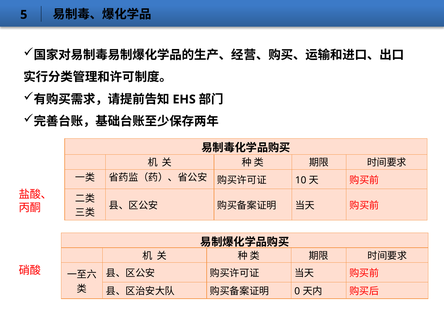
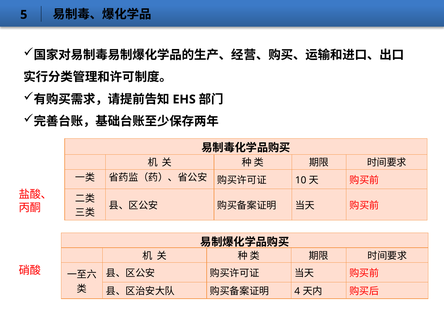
0: 0 -> 4 (297, 291)
